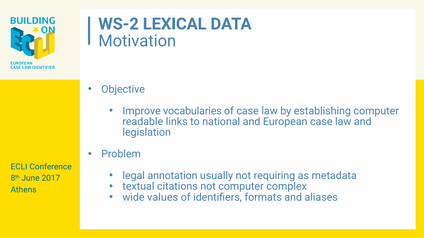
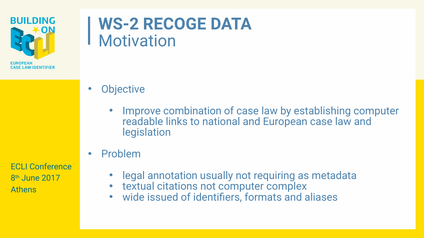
LEXICAL: LEXICAL -> RECOGE (175, 24)
vocabularies: vocabularies -> combination (192, 111)
values: values -> issued (163, 198)
